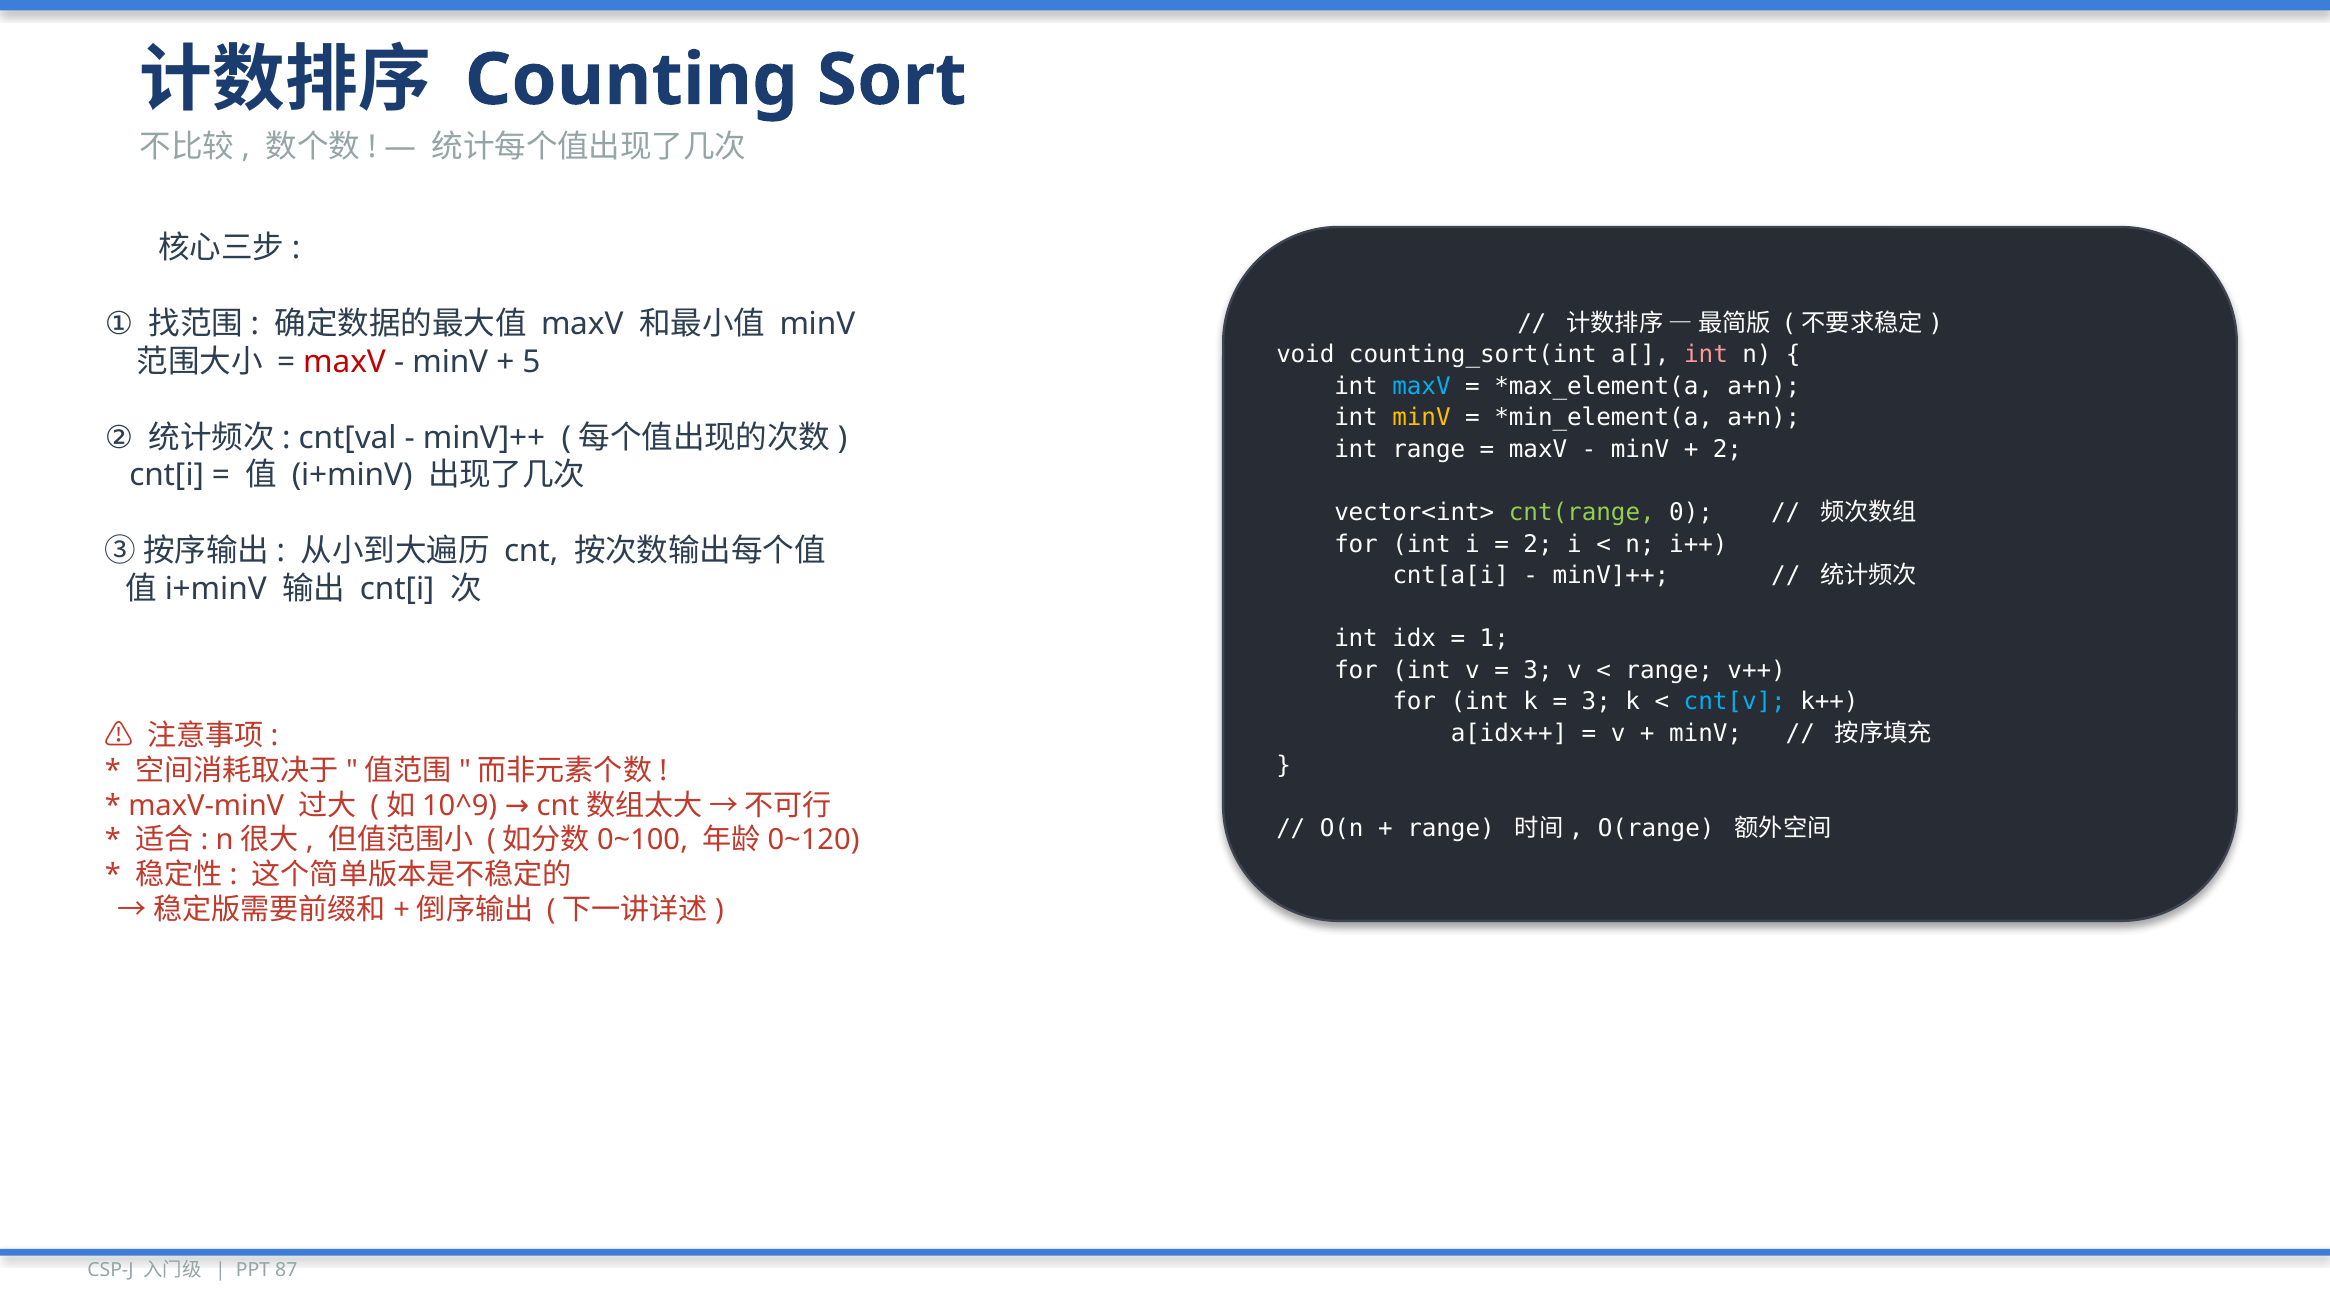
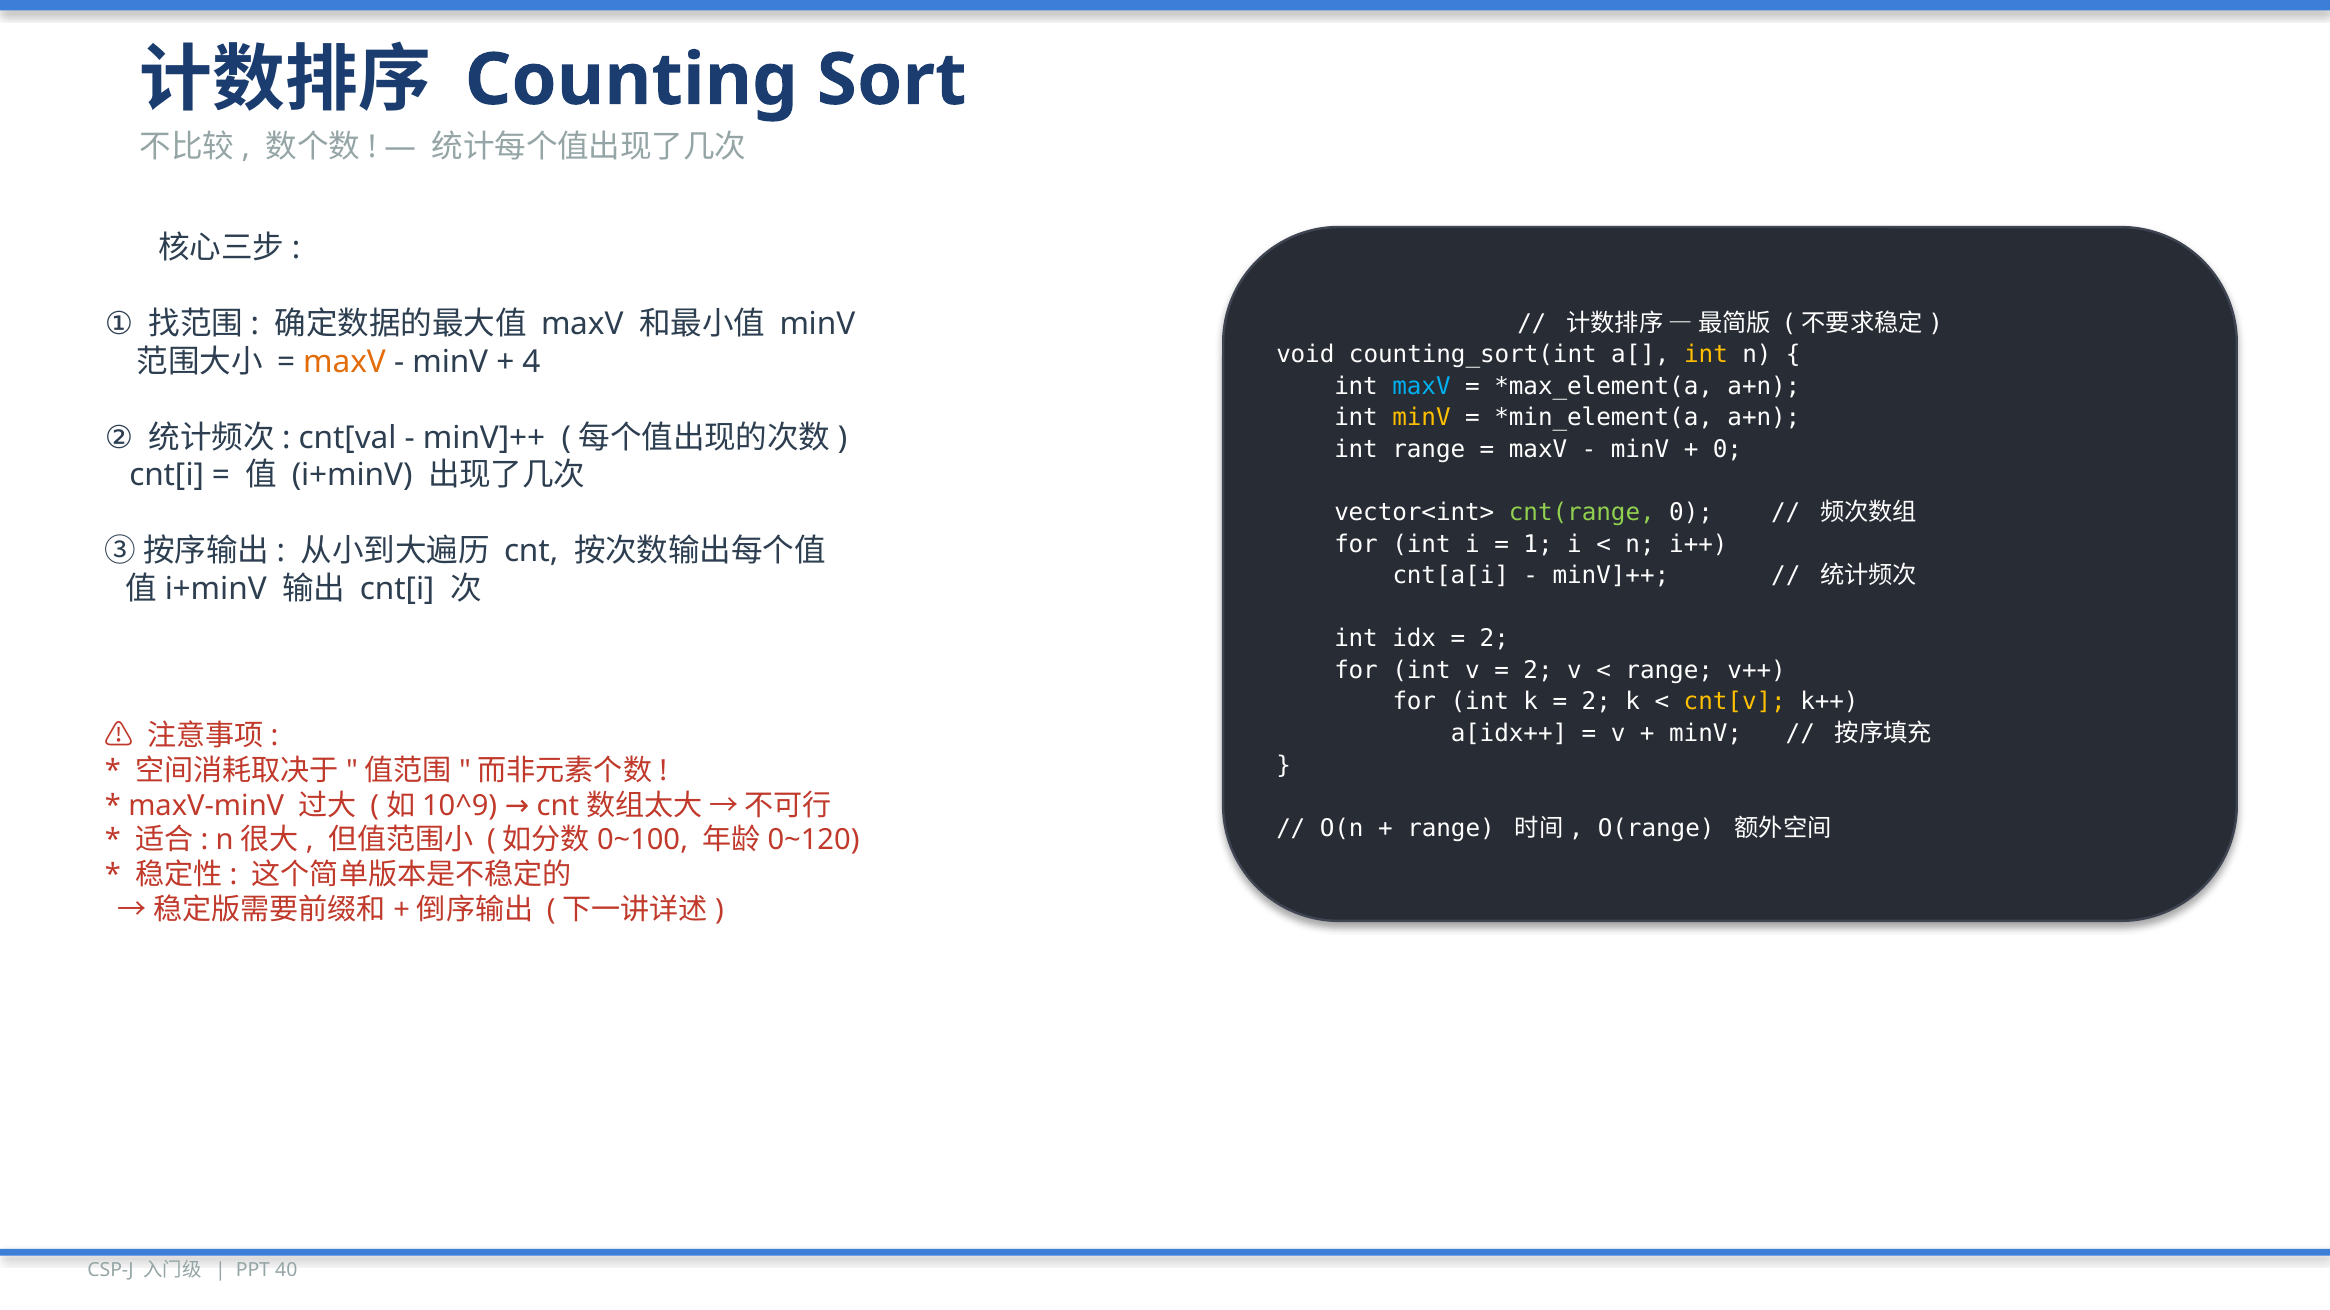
int colour: pink -> yellow (1706, 355)
maxV colour: red -> orange (345, 362)
5: 5 -> 4 (532, 362)
2: 2 -> 0 (1727, 450)
2: 2 -> 1 (1538, 544)
1: 1 -> 2 (1494, 639)
3: 3 -> 2 (1538, 671)
3: 3 -> 2 (1596, 702)
cnt[v colour: light blue -> yellow (1735, 702)
87: 87 -> 40 (286, 1271)
